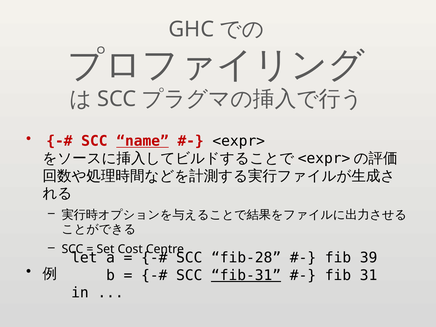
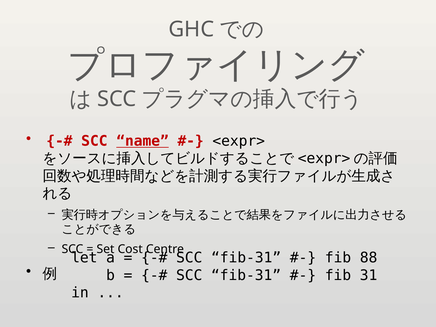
fib-28: fib-28 -> fib-31 (246, 258)
39: 39 -> 88 (369, 258)
fib-31 underline: present -> none (246, 275)
